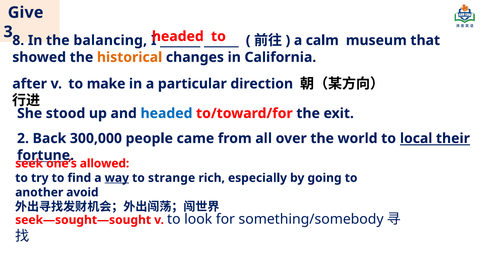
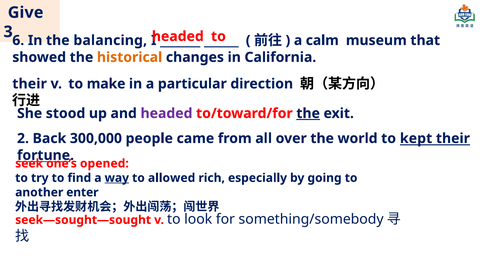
8: 8 -> 6 (18, 40)
after: after -> their (30, 84)
headed colour: blue -> purple (166, 113)
the underline: none -> present (308, 113)
local: local -> kept (416, 138)
allowed: allowed -> opened (104, 163)
strange: strange -> allowed (172, 178)
avoid: avoid -> enter (82, 192)
